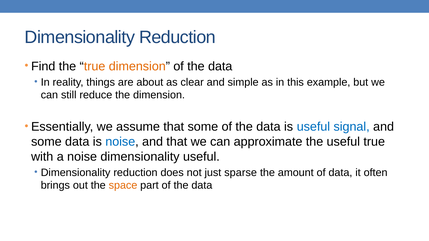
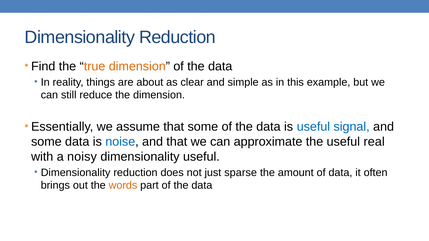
useful true: true -> real (374, 142)
a noise: noise -> noisy (82, 157)
space: space -> words (123, 186)
